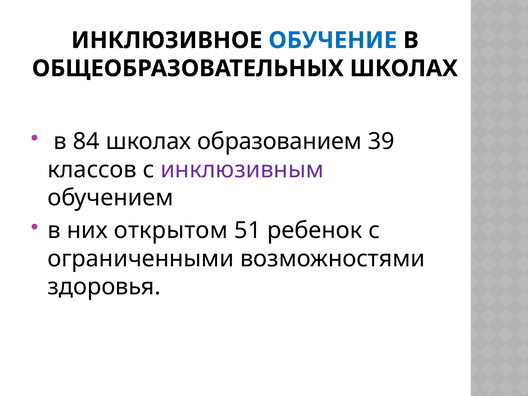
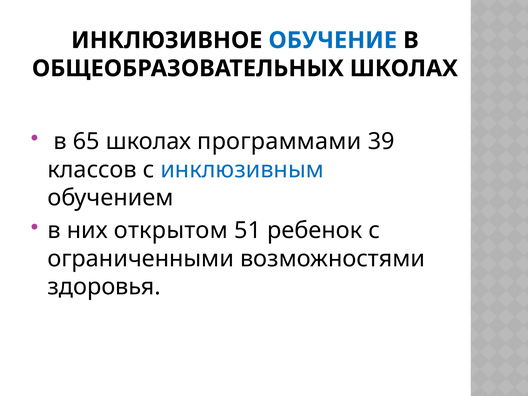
84: 84 -> 65 (86, 142)
образованием: образованием -> программами (279, 142)
инклюзивным colour: purple -> blue (242, 170)
